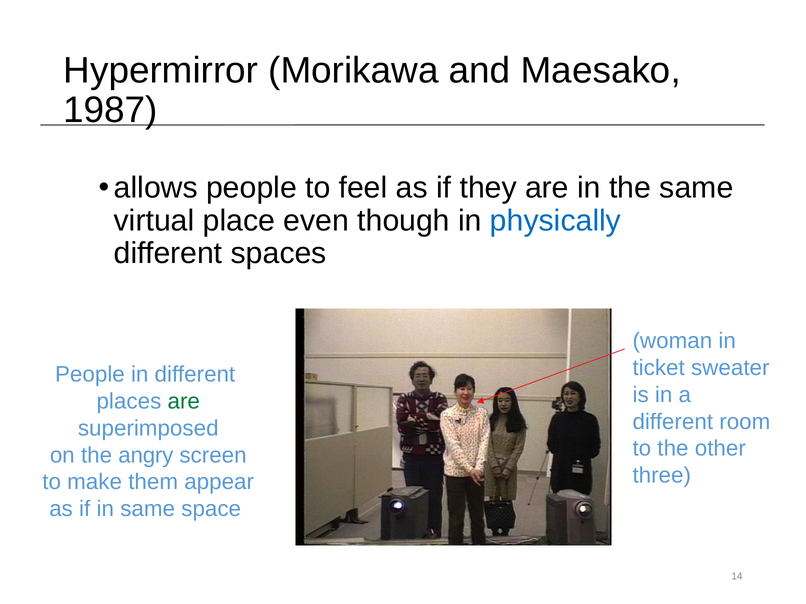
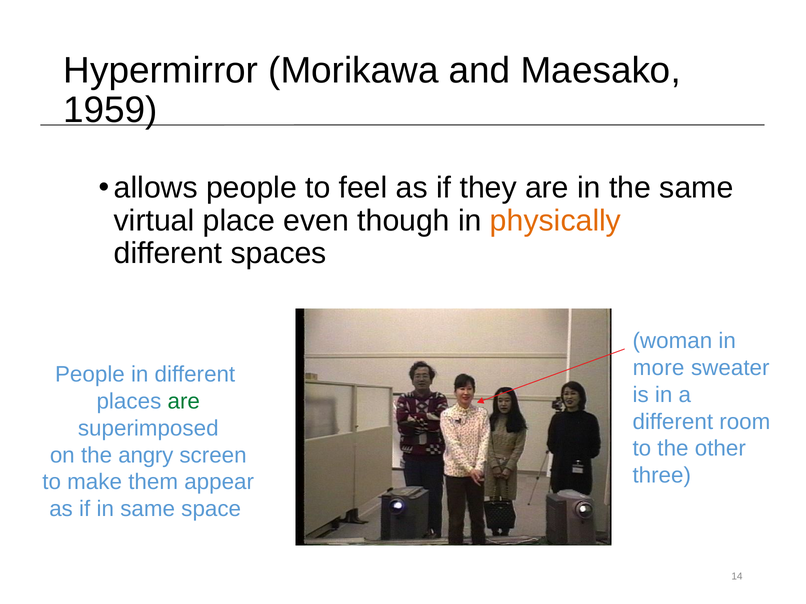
1987: 1987 -> 1959 (111, 110)
physically colour: blue -> orange (556, 221)
ticket: ticket -> more (659, 368)
